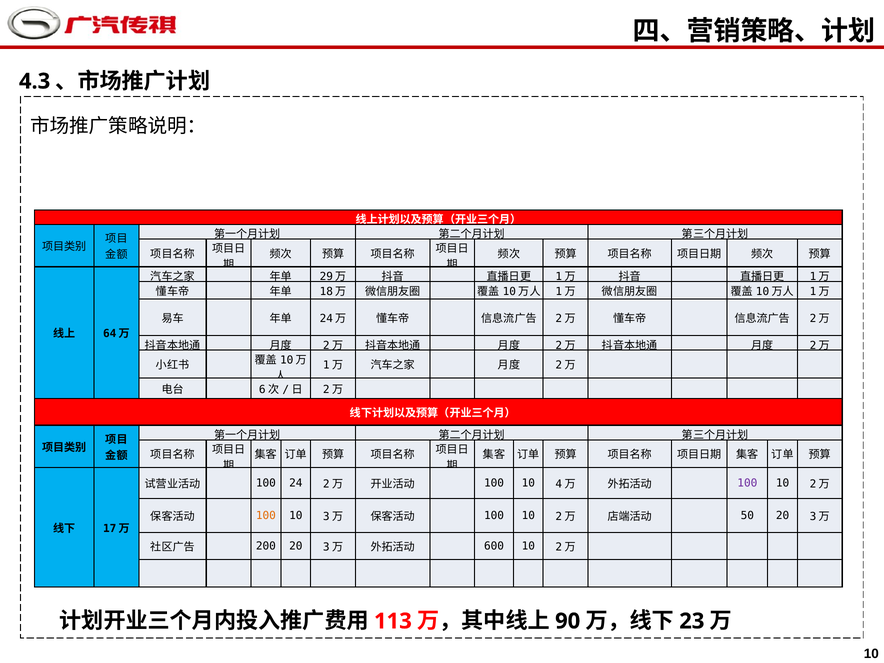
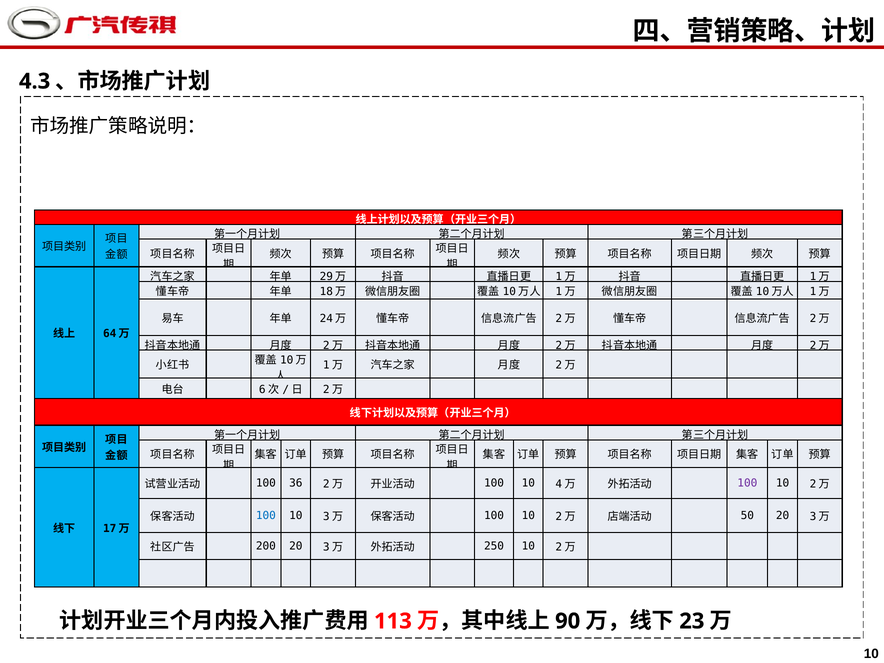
24: 24 -> 36 (296, 483)
100 colour: orange -> blue (266, 516)
600: 600 -> 250 (494, 546)
